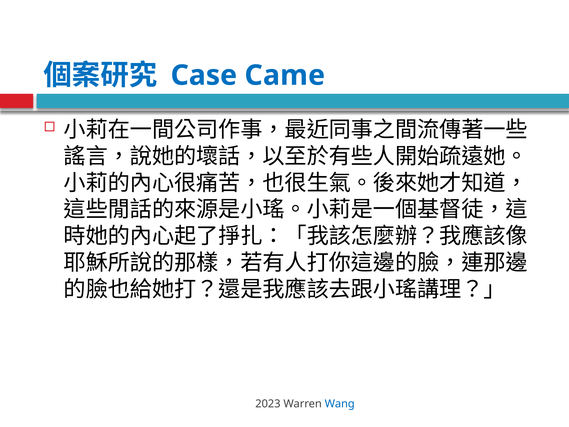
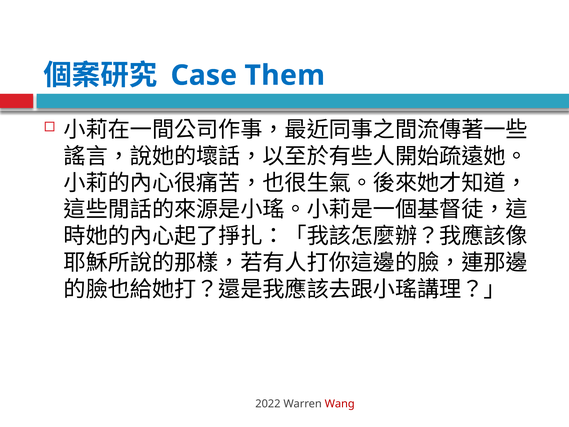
Came: Came -> Them (285, 75)
2023: 2023 -> 2022 (268, 404)
Wang colour: blue -> red (340, 404)
